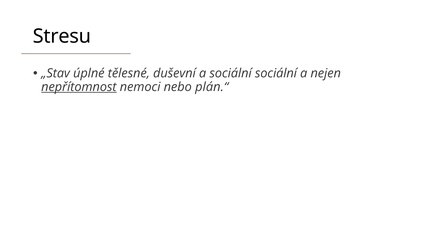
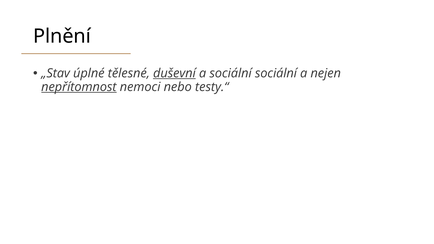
Stresu: Stresu -> Plnění (62, 36)
duševní underline: none -> present (174, 73)
plán.“: plán.“ -> testy.“ (212, 87)
